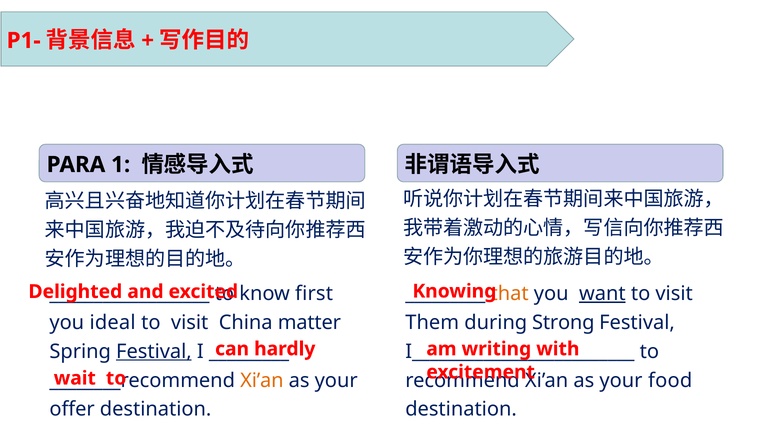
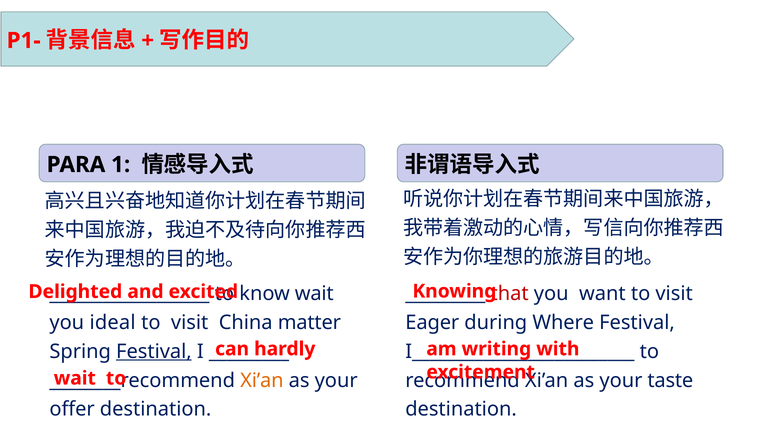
know first: first -> wait (314, 293)
that colour: orange -> red (510, 293)
want underline: present -> none (602, 293)
Them: Them -> Eager (432, 322)
Strong: Strong -> Where (563, 322)
food: food -> taste (670, 380)
